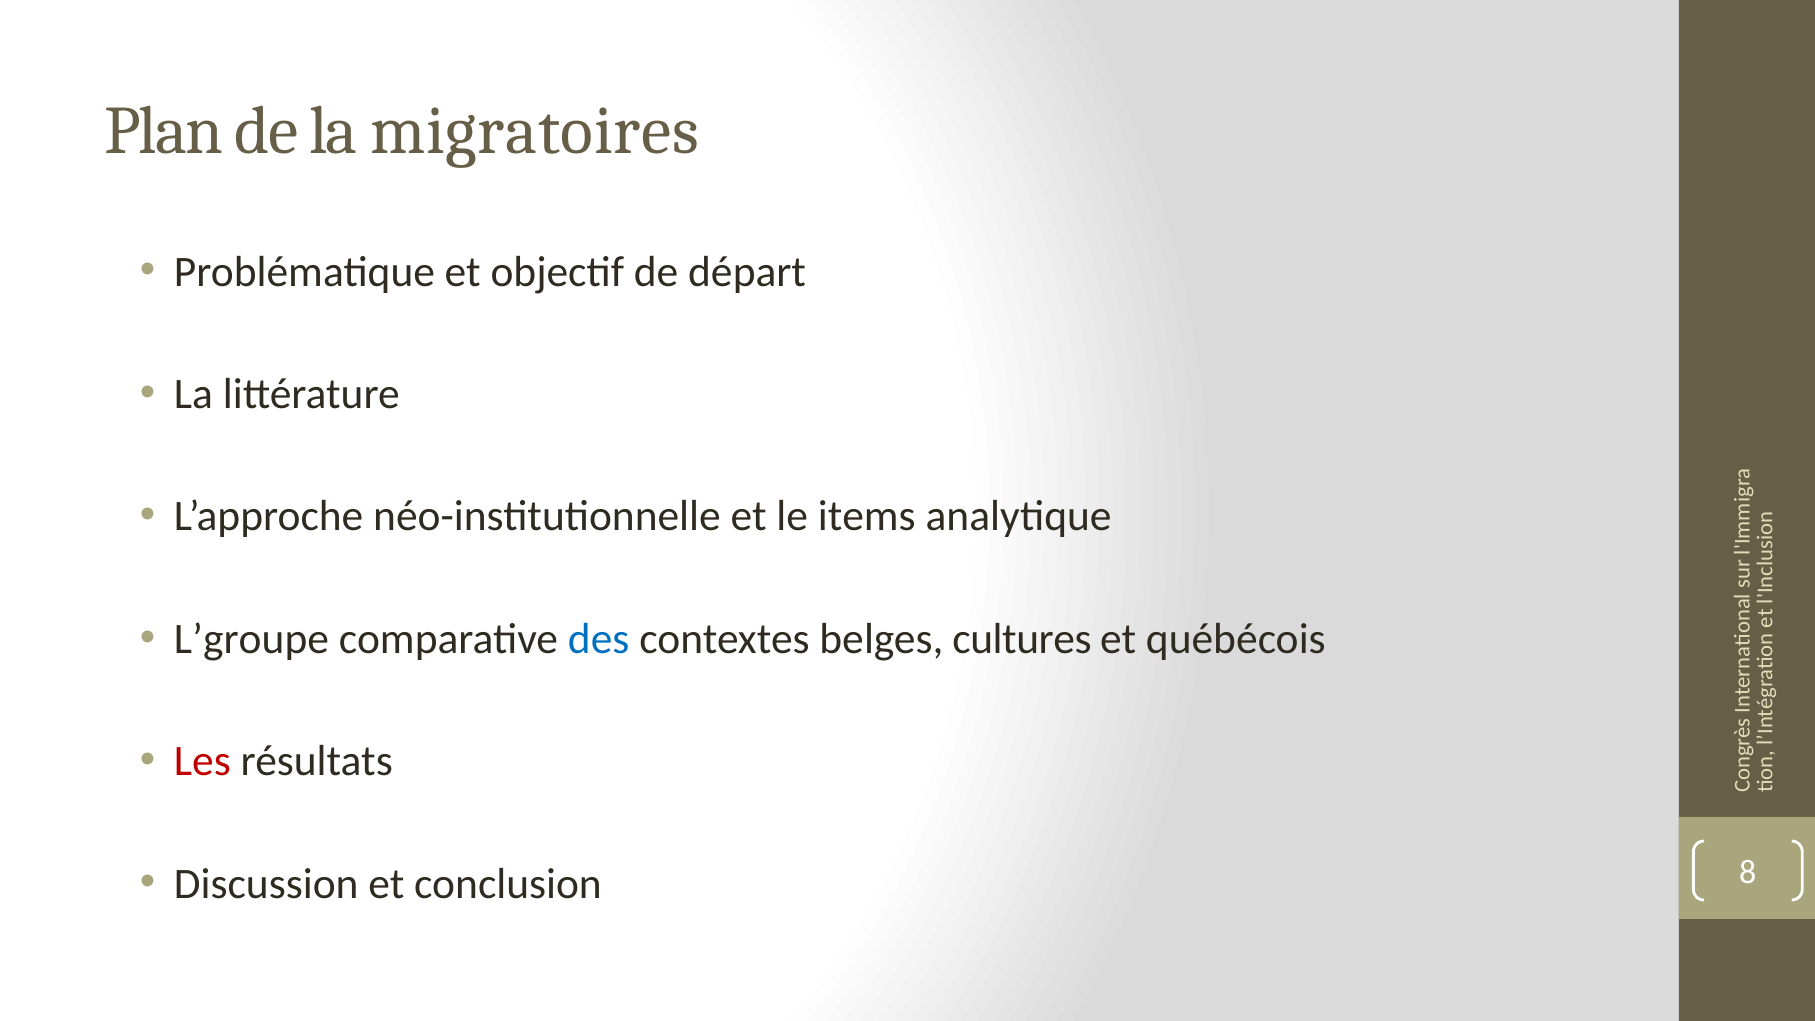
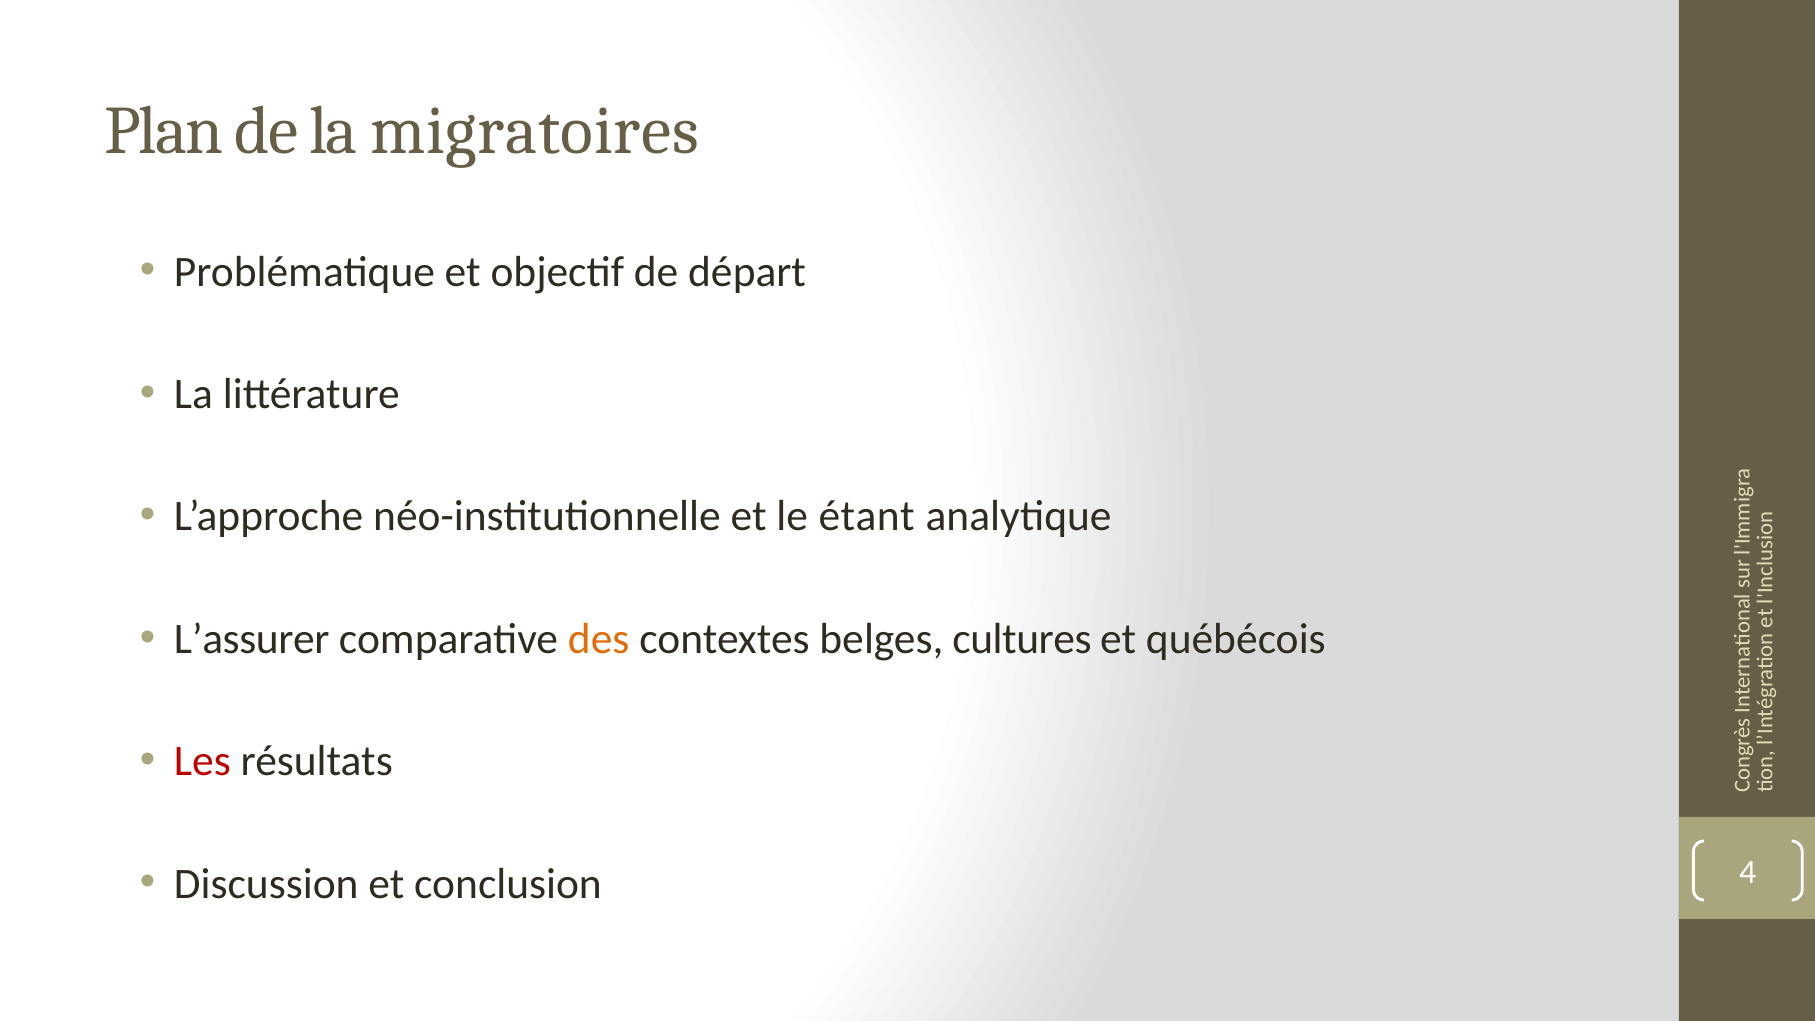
items: items -> étant (867, 517)
L’groupe: L’groupe -> L’assurer (252, 639)
des colour: blue -> orange (599, 639)
8: 8 -> 4 (1748, 872)
